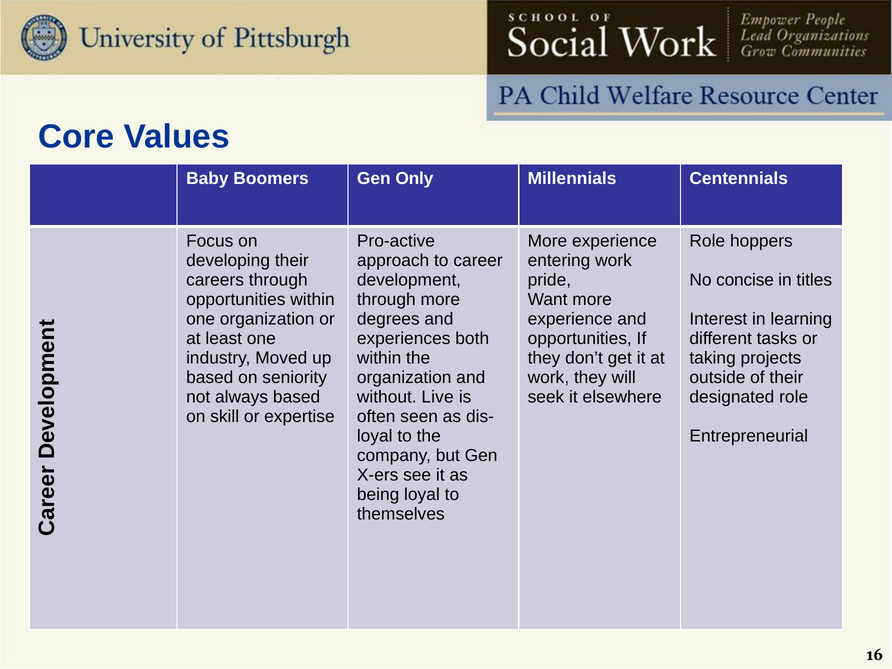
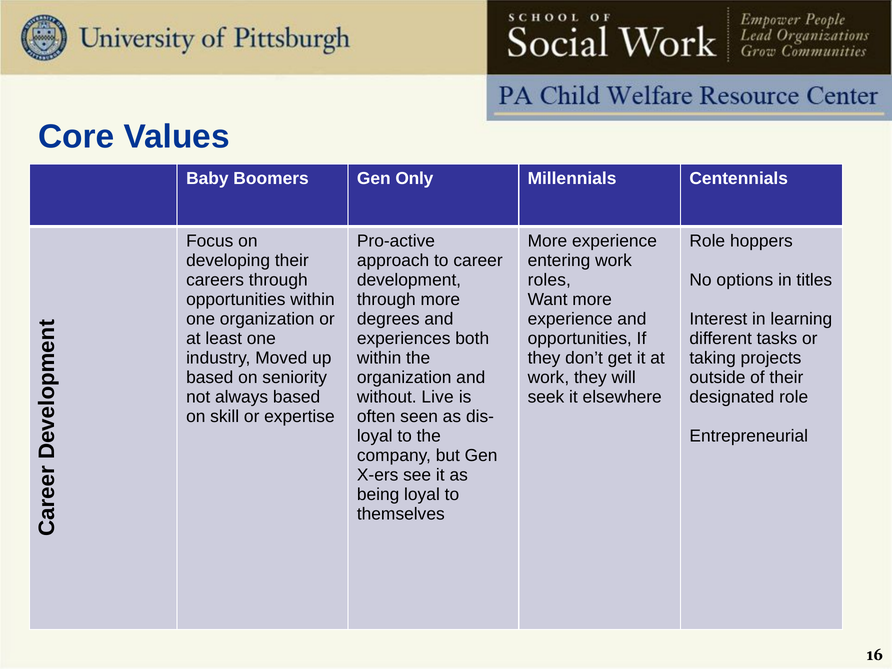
pride: pride -> roles (549, 280)
concise: concise -> options (745, 280)
